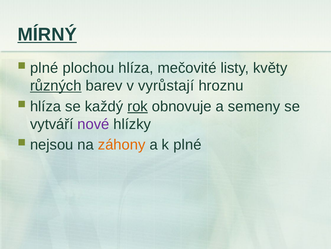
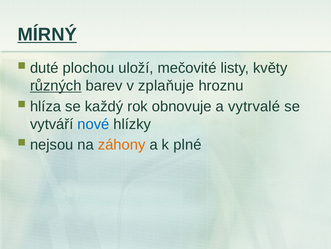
plné: plné -> duté (44, 68)
plochou hlíza: hlíza -> uloží (136, 68)
vyrůstají: vyrůstají -> zplaňuje (166, 86)
rok underline: present -> none (138, 106)
semeny: semeny -> vytrvalé (254, 106)
nové colour: purple -> blue (93, 124)
